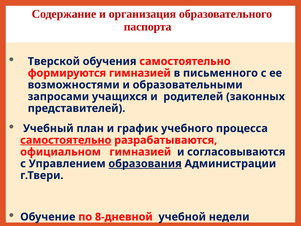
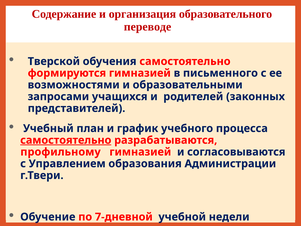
паспорта: паспорта -> переводе (148, 27)
официальном: официальном -> профильному (61, 152)
образования underline: present -> none (145, 163)
8-дневной: 8-дневной -> 7-дневной (124, 217)
